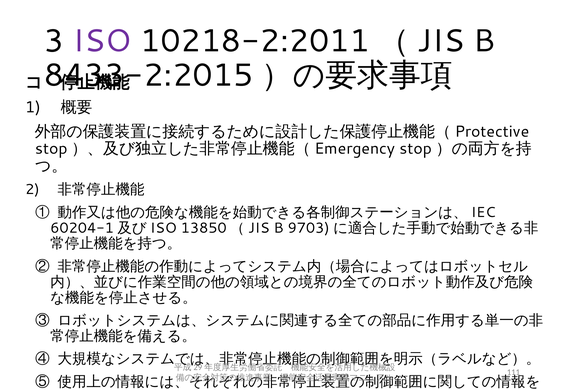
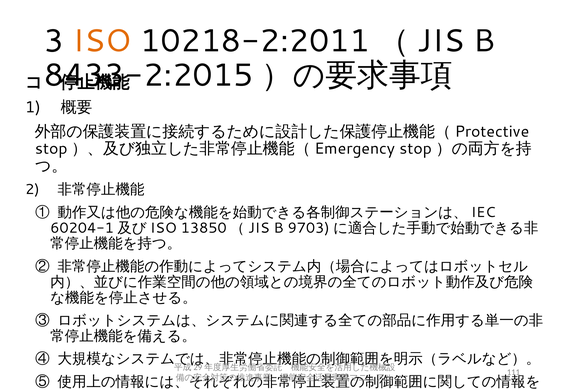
ISO colour: purple -> orange (102, 41)
